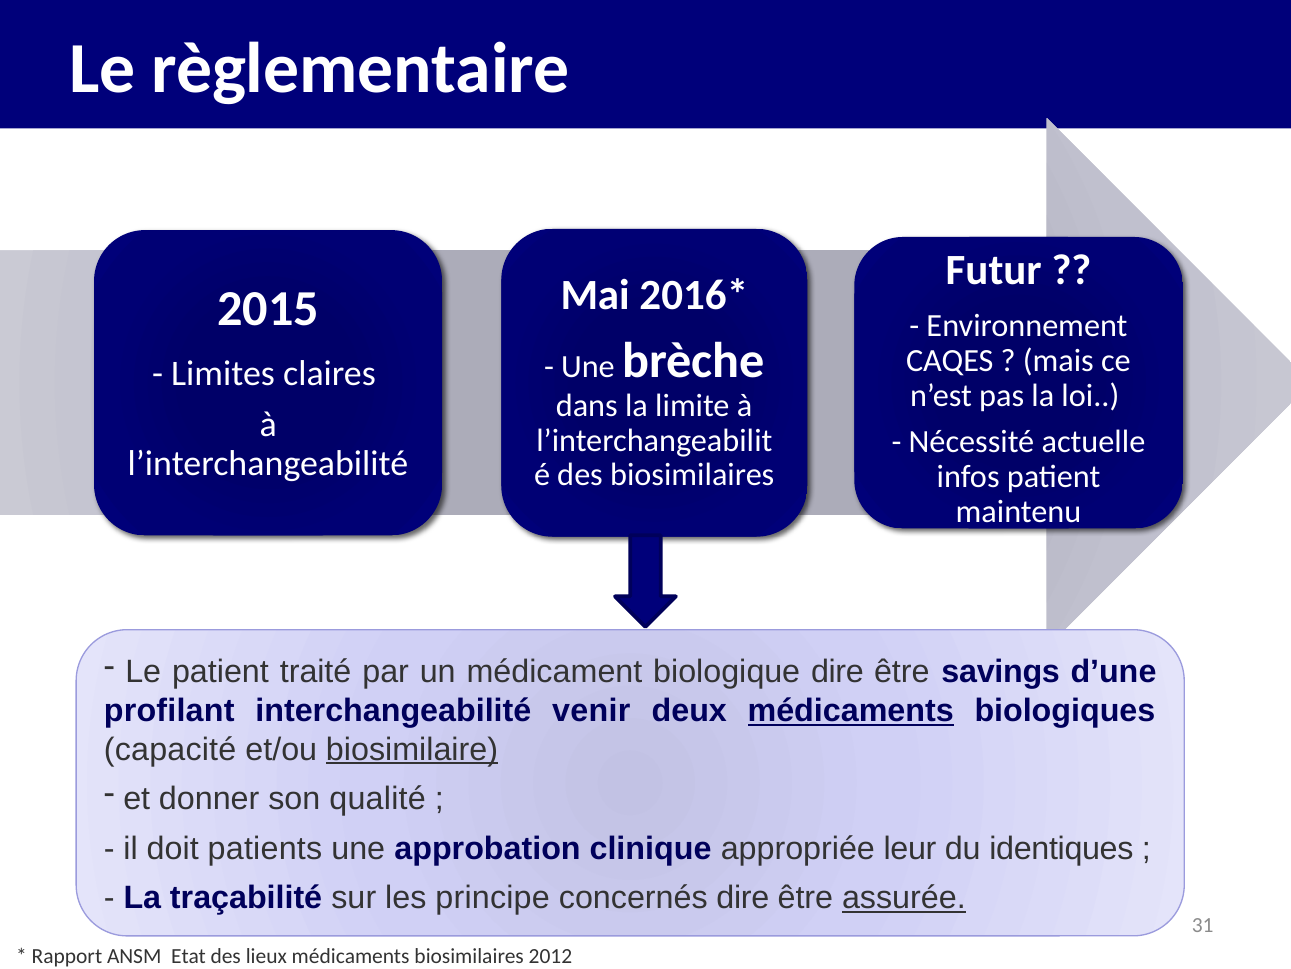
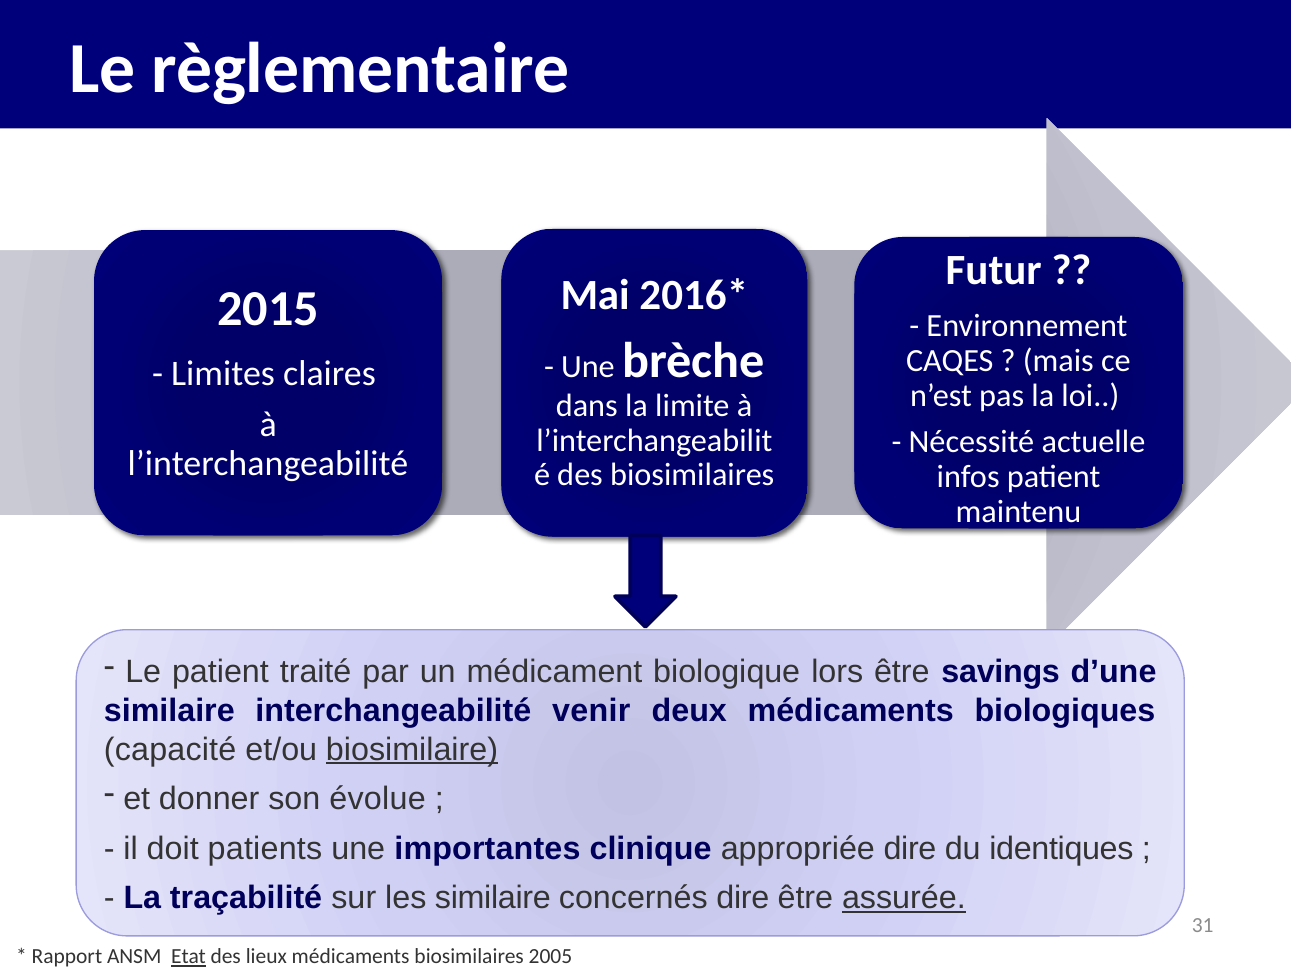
biologique dire: dire -> lors (837, 671)
profilant: profilant -> similaire (169, 710)
médicaments underline: present -> none (851, 710)
qualité: qualité -> évolue (378, 798)
approbation: approbation -> importantes (487, 848)
appropriée leur: leur -> dire (910, 848)
les principe: principe -> similaire (493, 897)
Etat underline: none -> present (189, 956)
2012: 2012 -> 2005 (550, 956)
